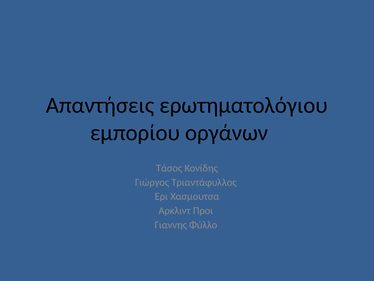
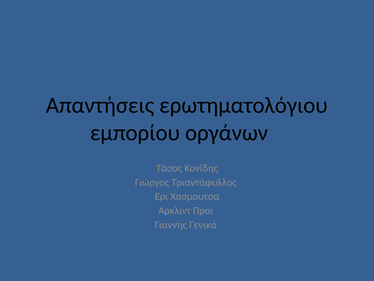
Φύλλο: Φύλλο -> Γενικά (203, 225)
